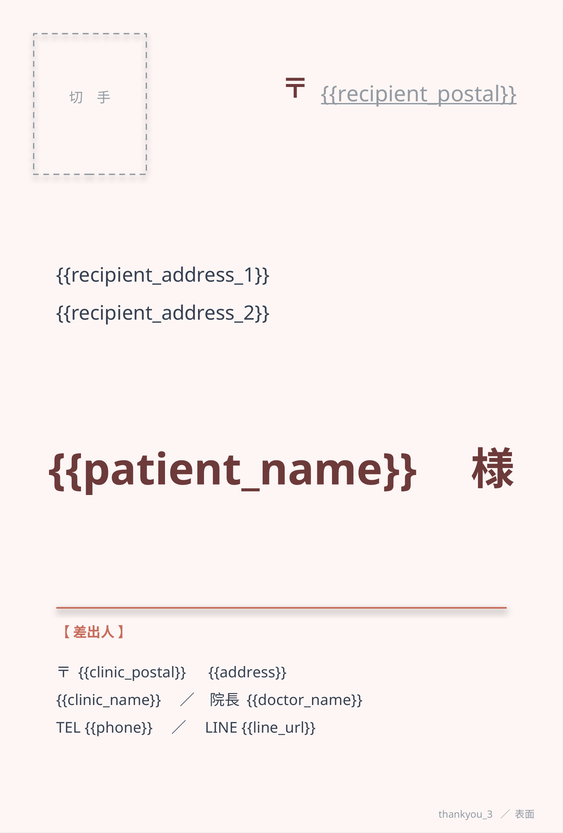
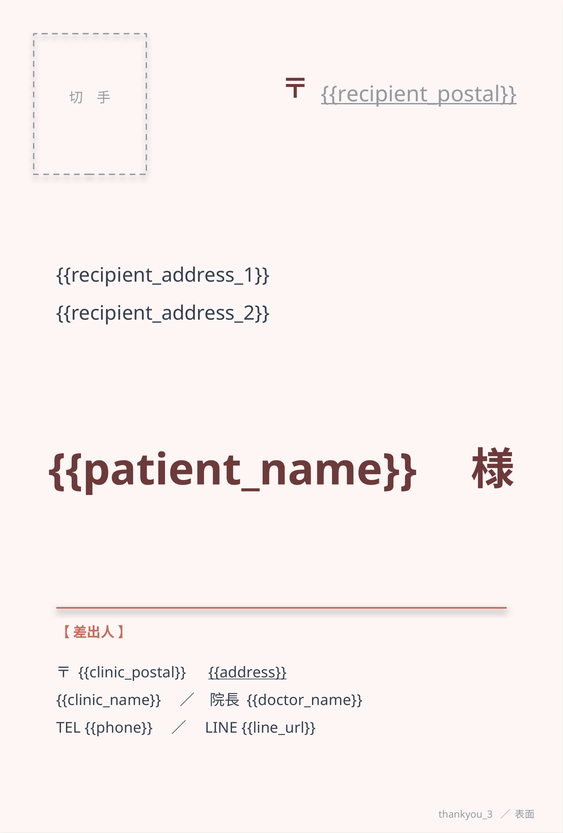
address underline: none -> present (247, 673)
